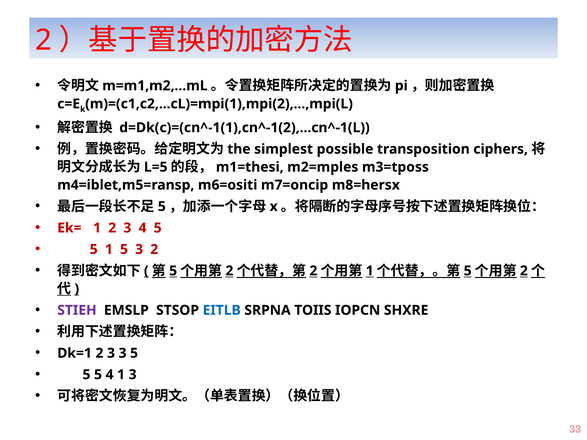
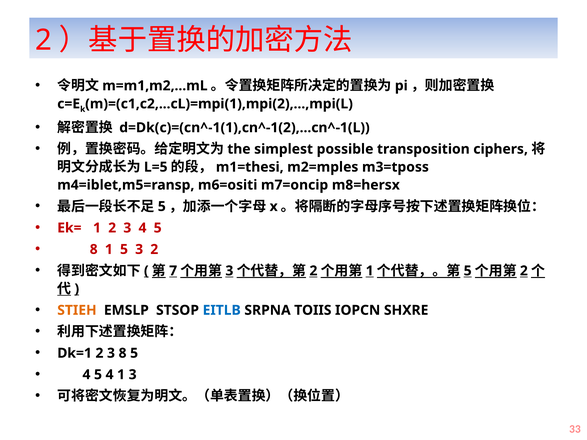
5: 5 -> 8 (94, 249)
5: 5 -> 7 (173, 271)
2: 2 -> 3 (229, 271)
STIEH colour: purple -> orange (77, 310)
3 3: 3 -> 8 (123, 353)
5: 5 -> 4 (86, 375)
